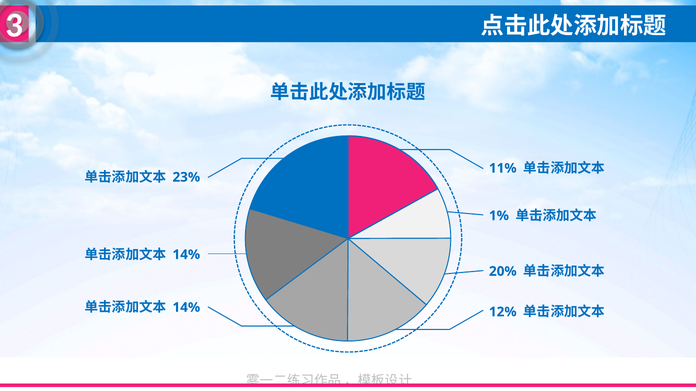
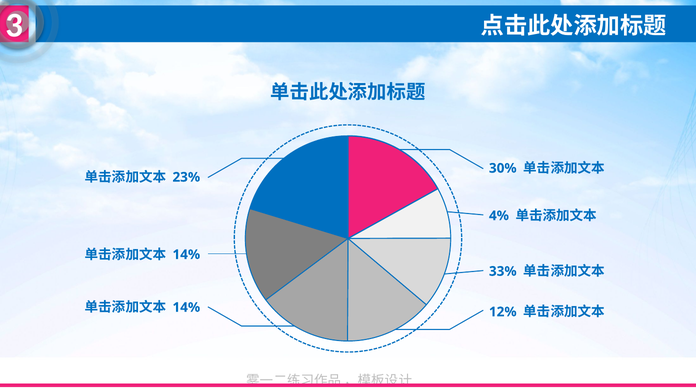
11%: 11% -> 30% (503, 168)
1%: 1% -> 4% (499, 216)
20%: 20% -> 33% (503, 272)
